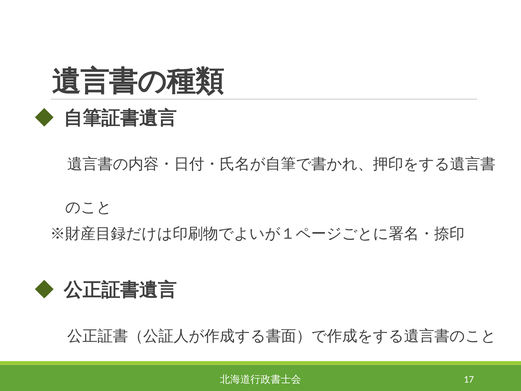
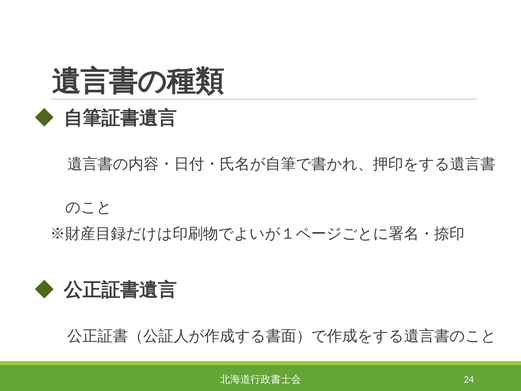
17: 17 -> 24 (469, 379)
